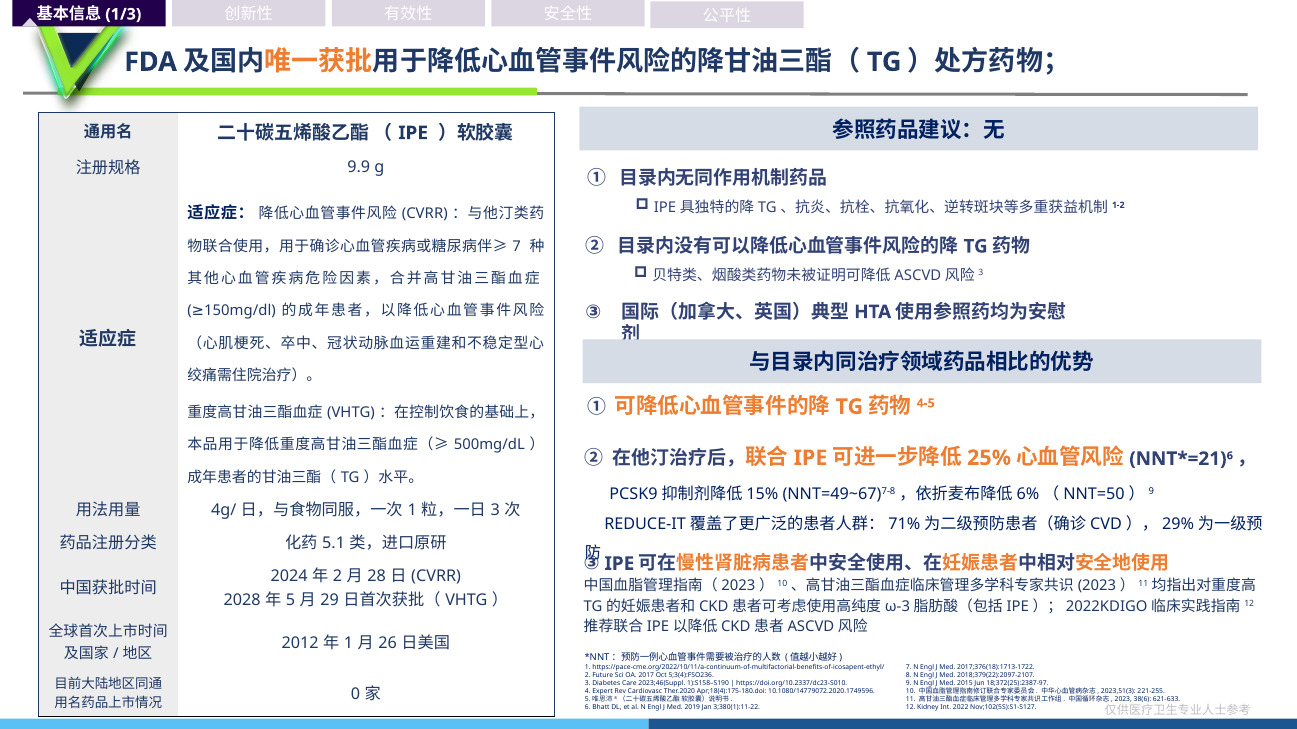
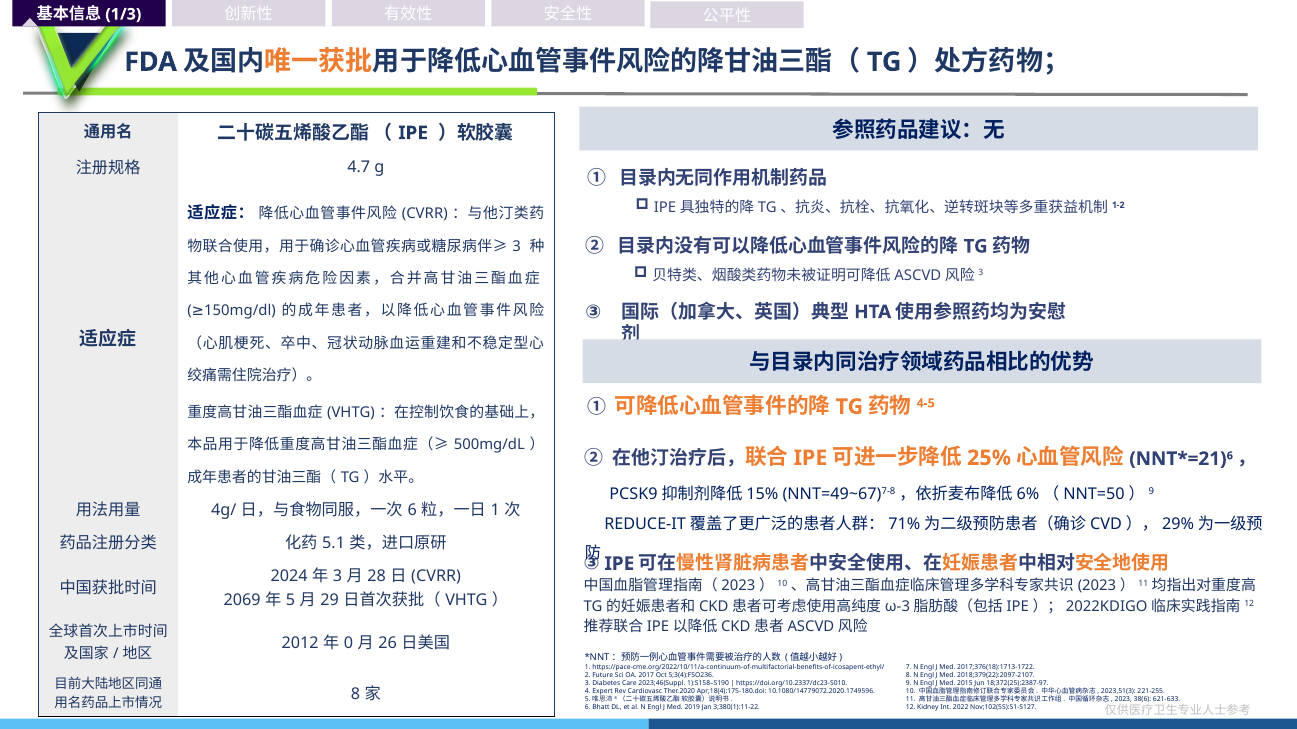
9.9: 9.9 -> 4.7 (359, 167)
7: 7 -> 3 (517, 246)
1: 1 -> 6 (412, 510)
3: 3 -> 1 (495, 510)
2: 2 -> 3 (338, 577)
2028: 2028 -> 2069 (242, 600)
1: 1 -> 0 (349, 643)
0: 0 -> 8 (356, 694)
